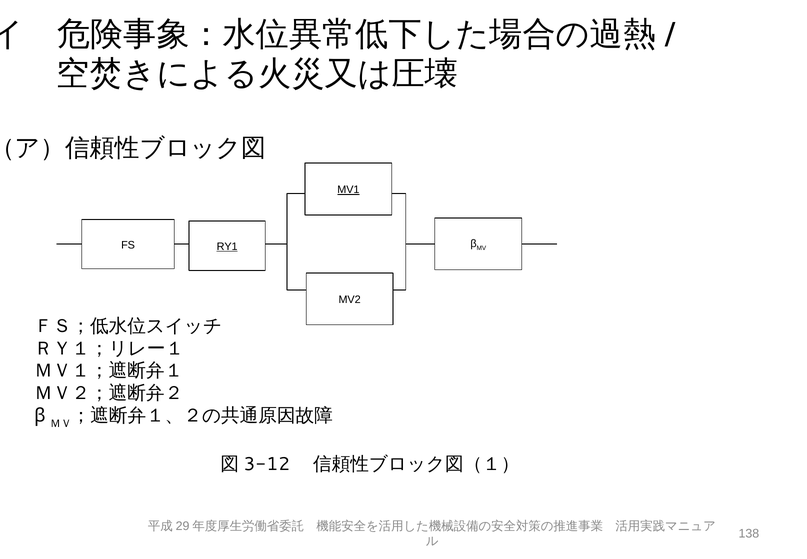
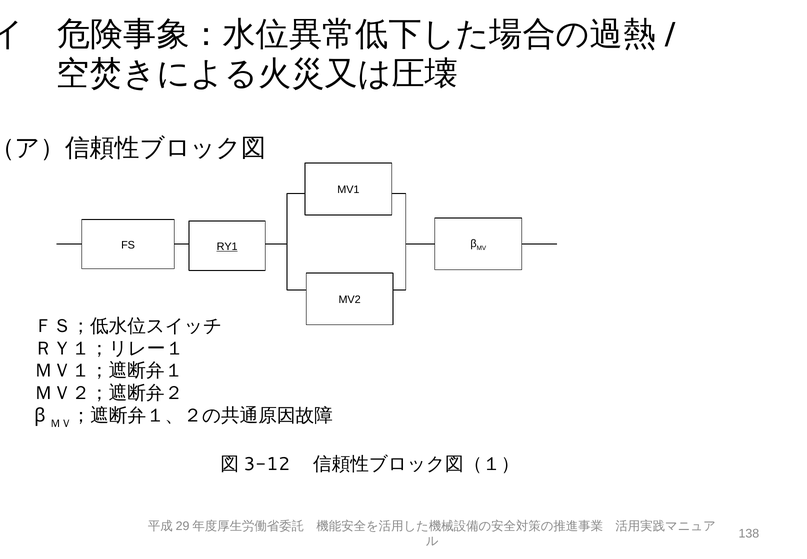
MV1 underline: present -> none (348, 190)
